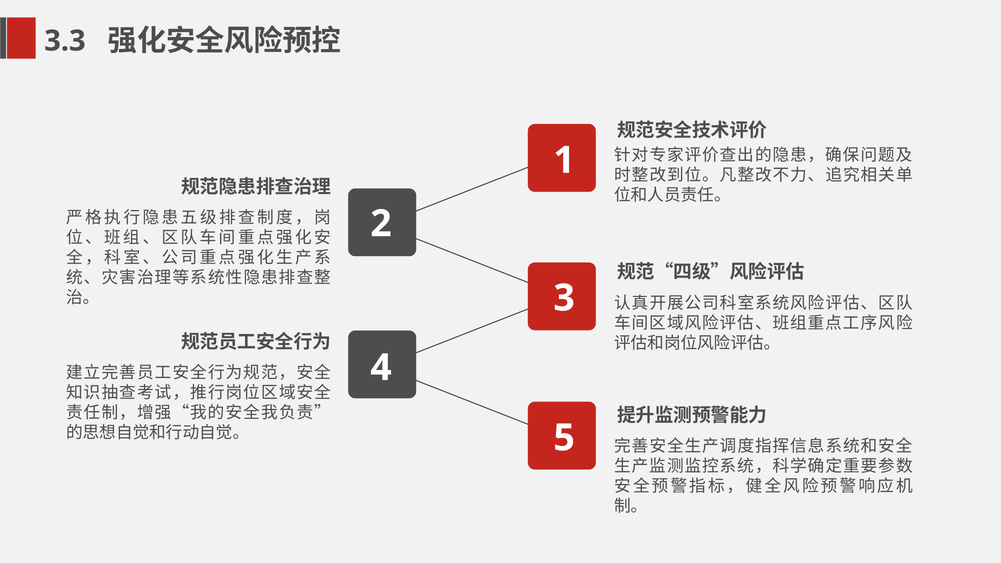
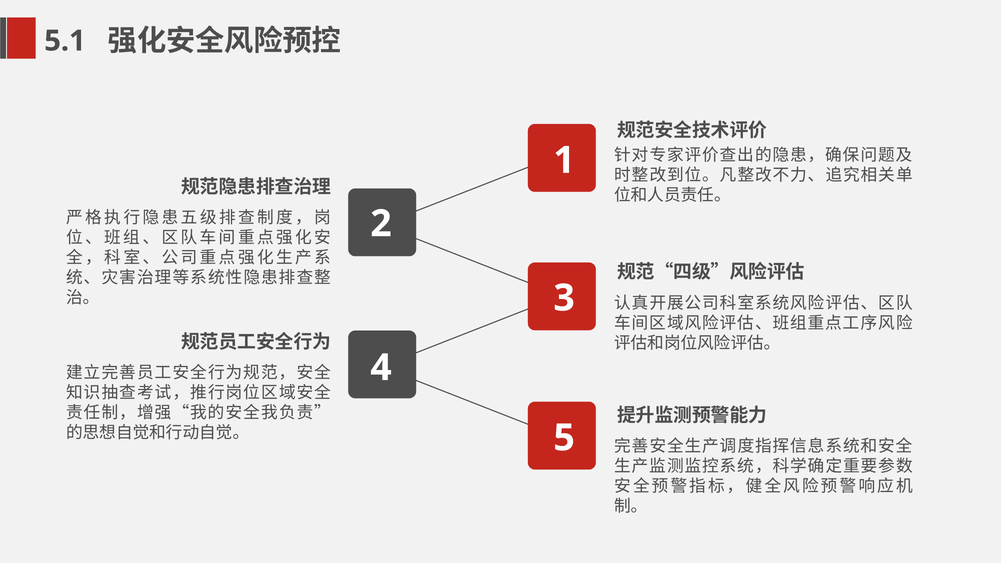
3.3: 3.3 -> 5.1 (65, 41)
